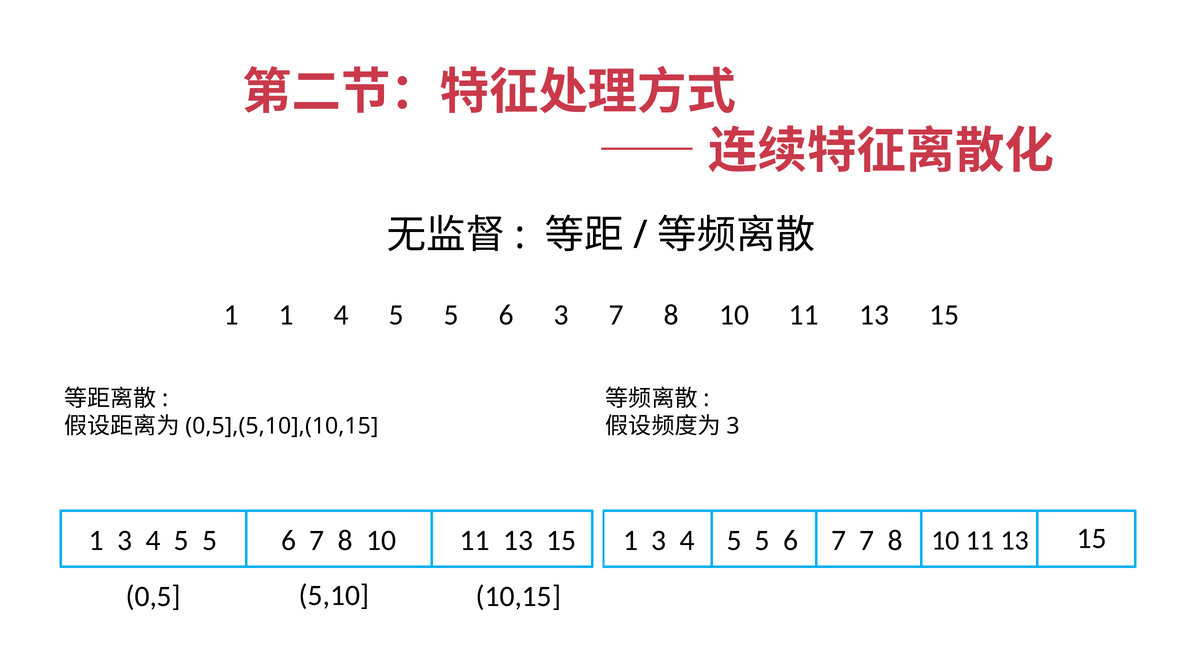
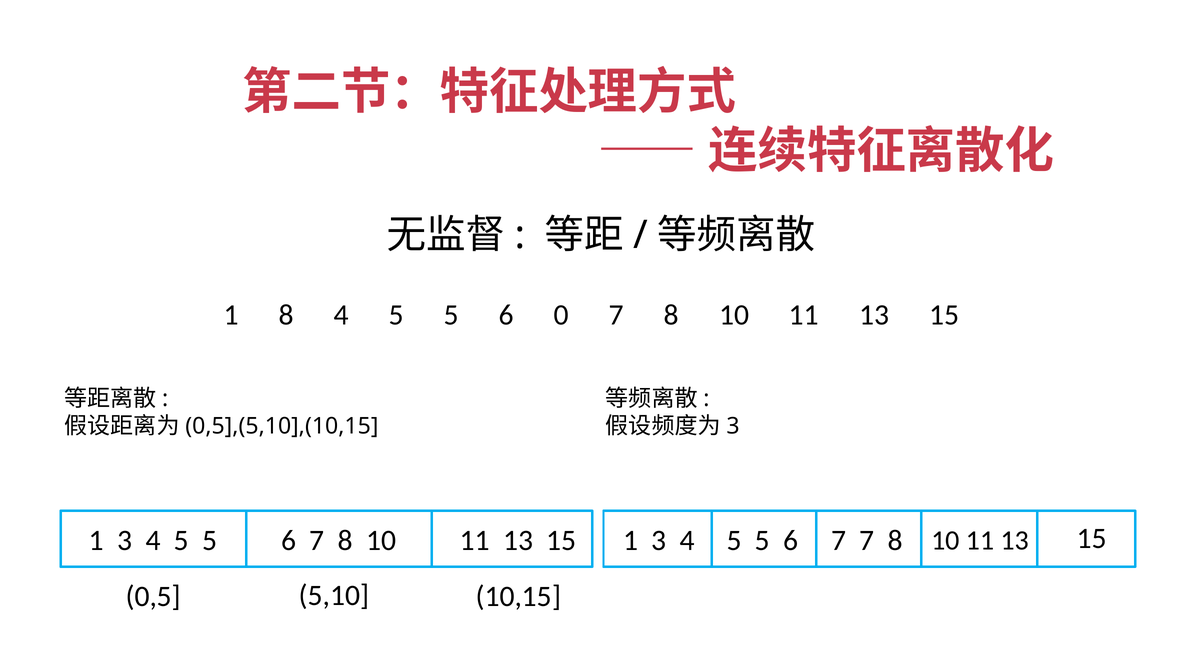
1 1: 1 -> 8 (286, 315)
6 3: 3 -> 0 (561, 315)
